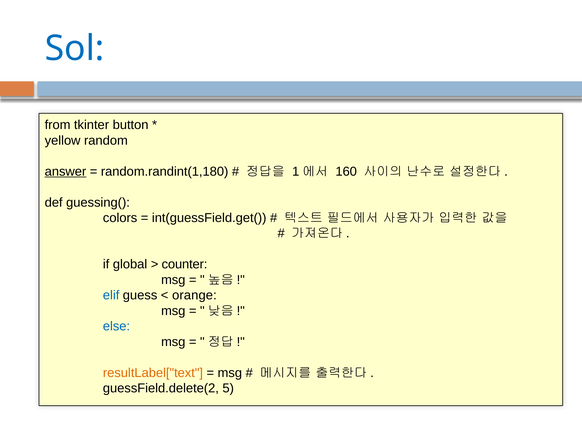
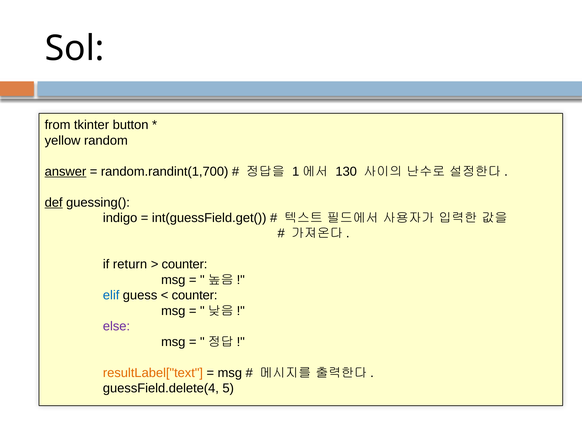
Sol colour: blue -> black (75, 49)
random.randint(1,180: random.randint(1,180 -> random.randint(1,700 (165, 172)
160: 160 -> 130 (346, 172)
def underline: none -> present (54, 203)
colors: colors -> indigo (120, 218)
global: global -> return (130, 265)
orange: orange -> counter (195, 296)
else colour: blue -> purple (116, 327)
guessField.delete(2: guessField.delete(2 -> guessField.delete(4 (161, 389)
